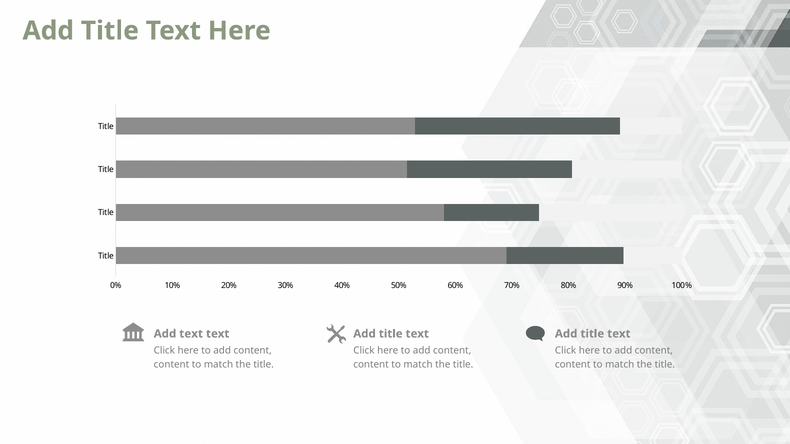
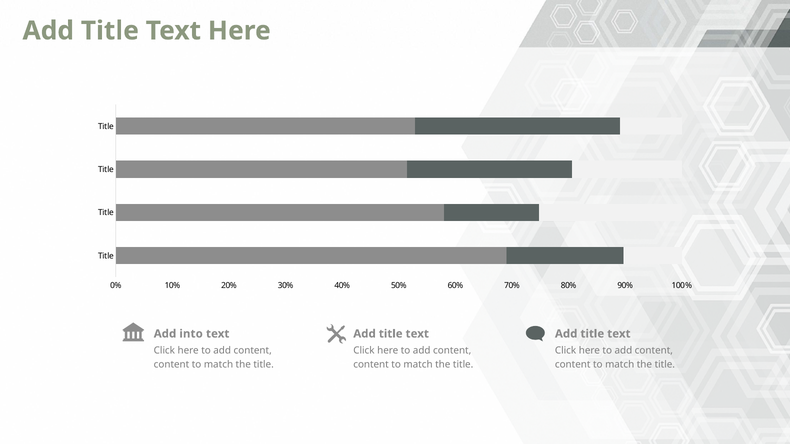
Add text: text -> into (191, 334)
